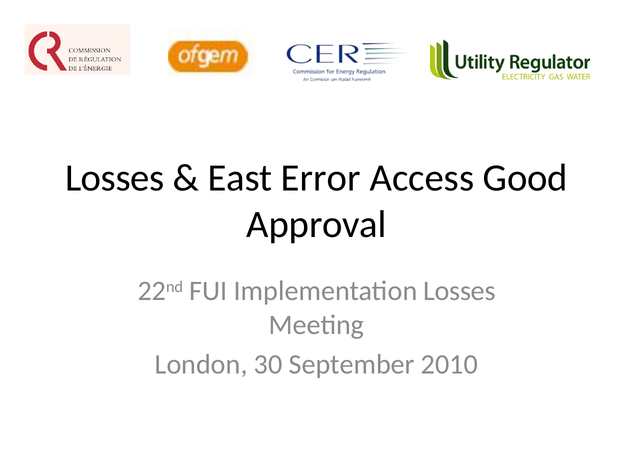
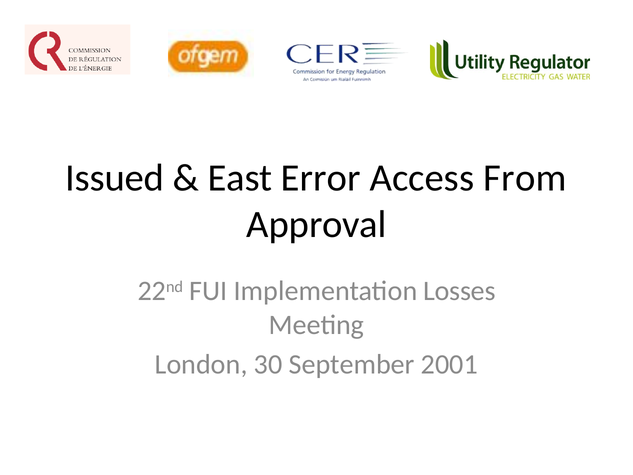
Losses: Losses -> Issued (115, 178)
Good: Good -> From (525, 178)
2010: 2010 -> 2001 (449, 364)
